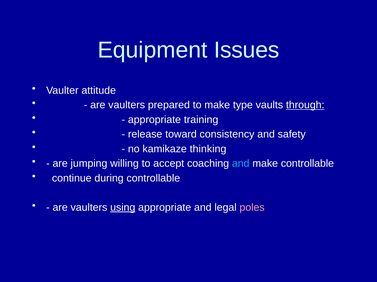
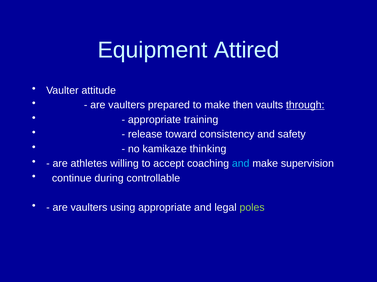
Issues: Issues -> Attired (247, 50)
type: type -> then (243, 105)
jumping: jumping -> athletes (89, 164)
make controllable: controllable -> supervision (307, 164)
using underline: present -> none (123, 208)
poles colour: pink -> light green (252, 208)
